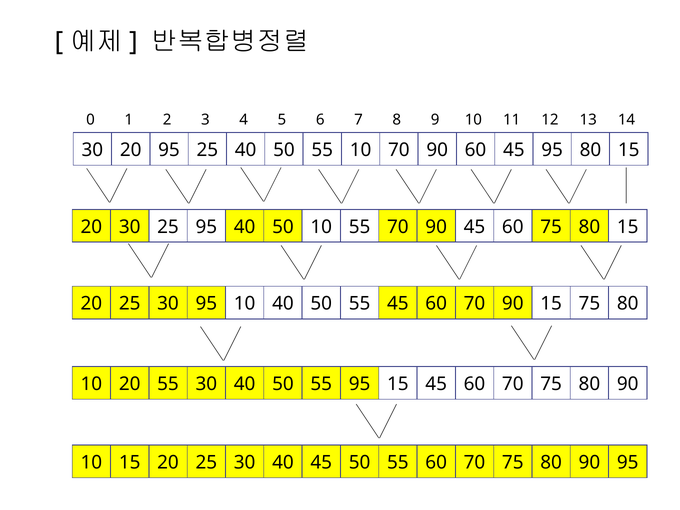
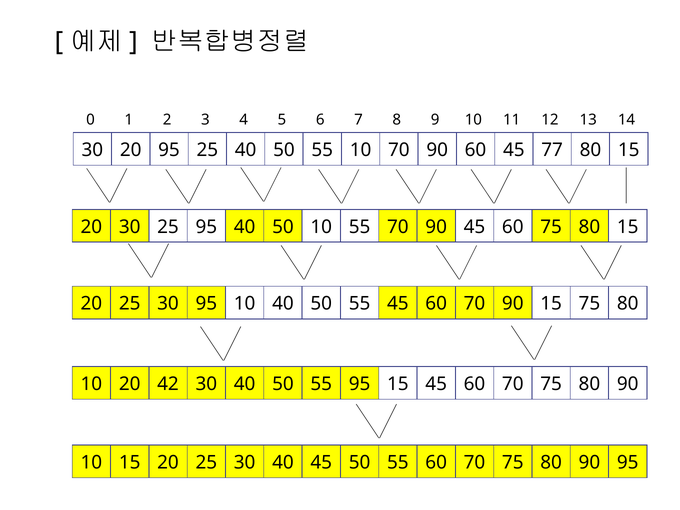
45 95: 95 -> 77 (552, 150)
20 55: 55 -> 42 (168, 384)
